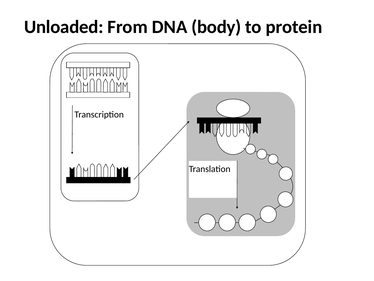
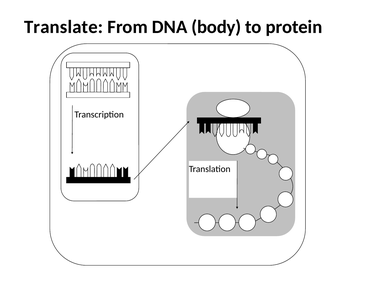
Unloaded: Unloaded -> Translate (64, 27)
